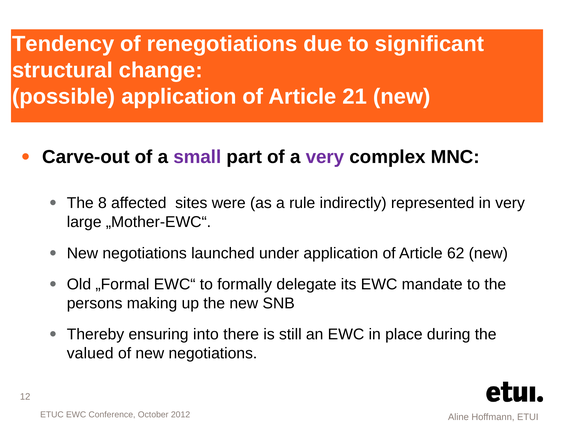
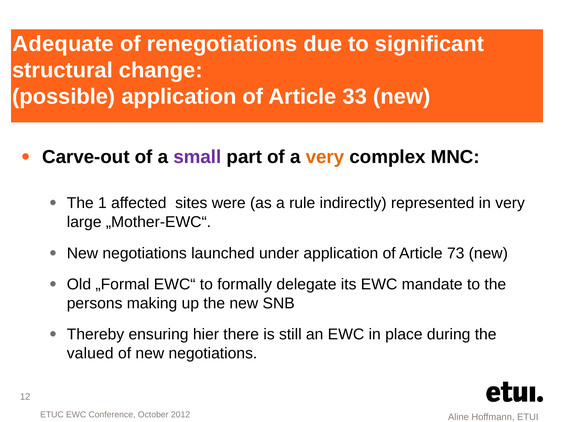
Tendency: Tendency -> Adequate (63, 44)
21: 21 -> 33 (355, 97)
very colour: purple -> orange (325, 157)
8: 8 -> 1 (102, 203)
62: 62 -> 73 (456, 253)
into: into -> hier (206, 335)
